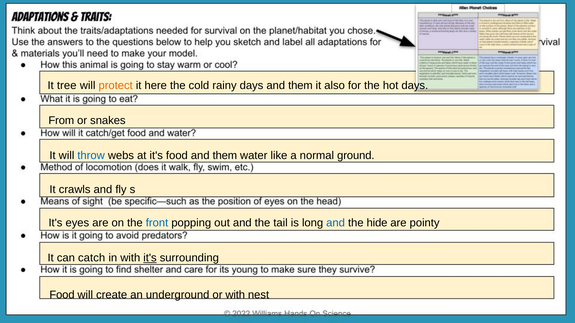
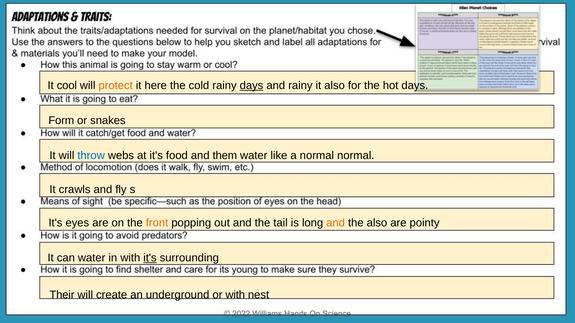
tree: tree -> cool (67, 86)
days underline: none -> present (252, 86)
them: them -> rainy (300, 86)
From: From -> Form (61, 121)
normal ground: ground -> normal (356, 156)
front colour: blue -> orange (157, 223)
and colour: blue -> orange (336, 223)
the hide: hide -> also (377, 223)
can catch: catch -> water (92, 258)
Food: Food -> Their (62, 295)
